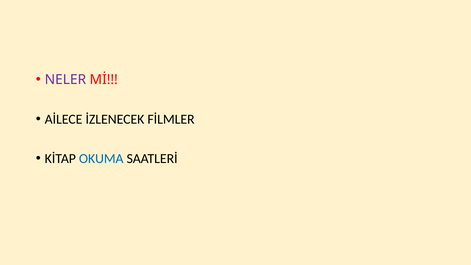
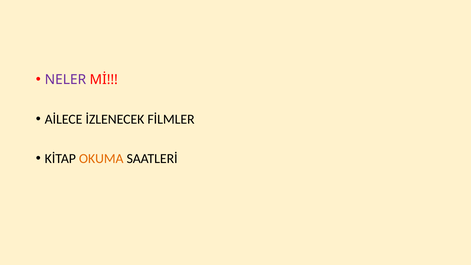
OKUMA colour: blue -> orange (101, 159)
